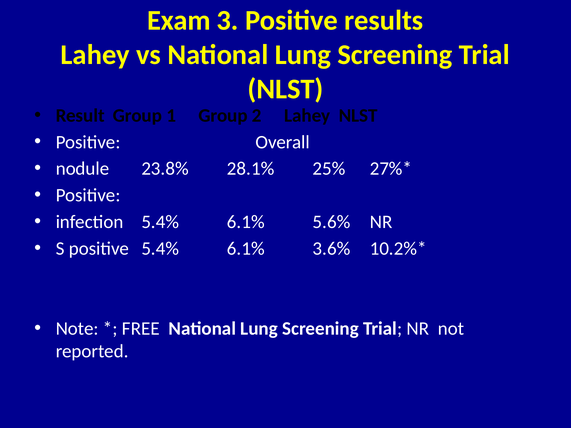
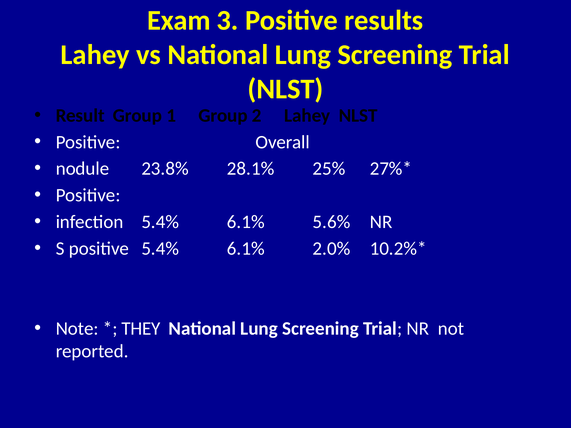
3.6%: 3.6% -> 2.0% (331, 249)
FREE: FREE -> THEY (141, 329)
